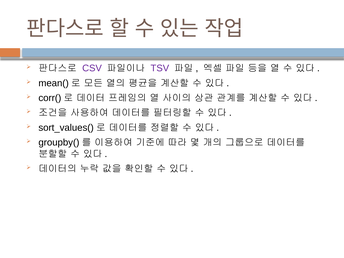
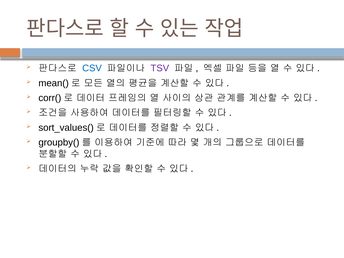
CSV colour: purple -> blue (92, 68)
